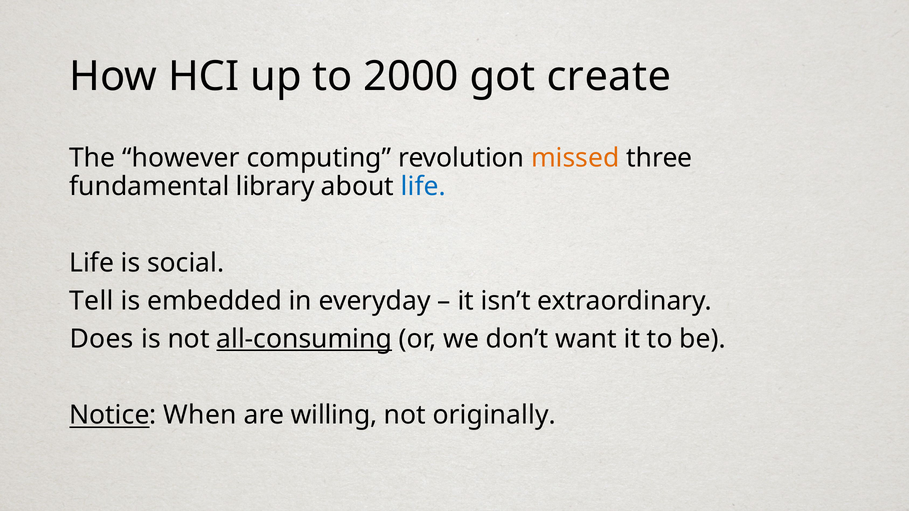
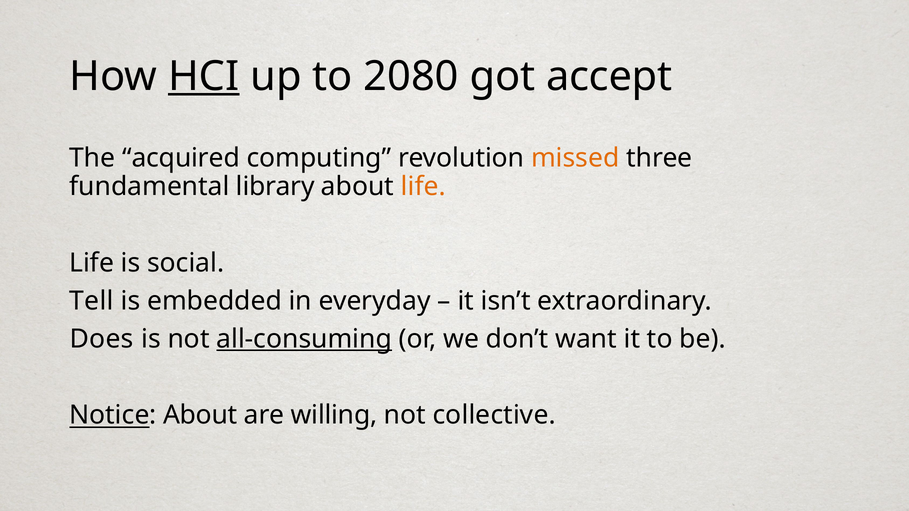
HCI underline: none -> present (204, 76)
2000: 2000 -> 2080 (411, 76)
create: create -> accept (609, 76)
however: however -> acquired (181, 158)
life colour: blue -> orange (423, 187)
Notice When: When -> About (200, 415)
originally: originally -> collective (494, 415)
